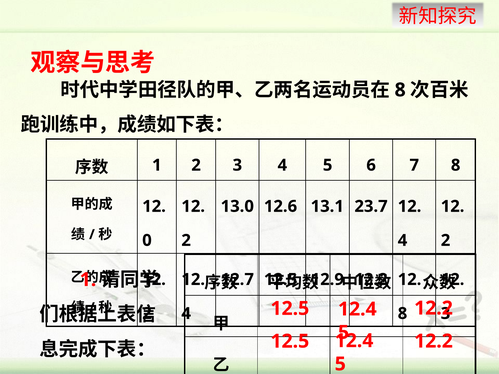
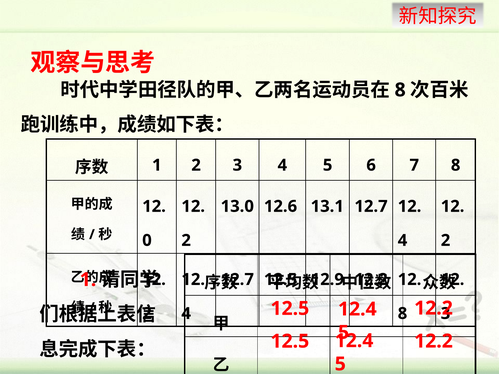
13.1 23.7: 23.7 -> 12.7 (371, 206)
